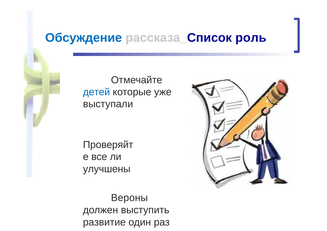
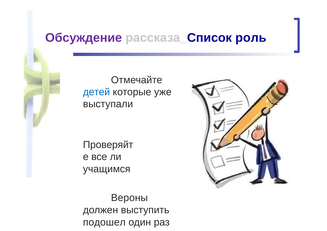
Обсуждение colour: blue -> purple (84, 38)
улучшены: улучшены -> учащимся (107, 169)
развитие: развитие -> подошел (104, 222)
